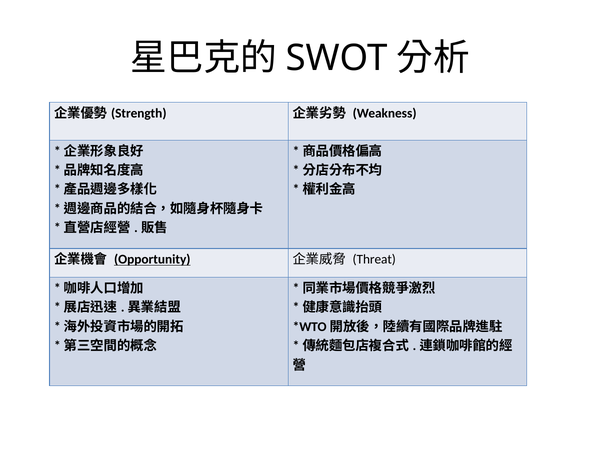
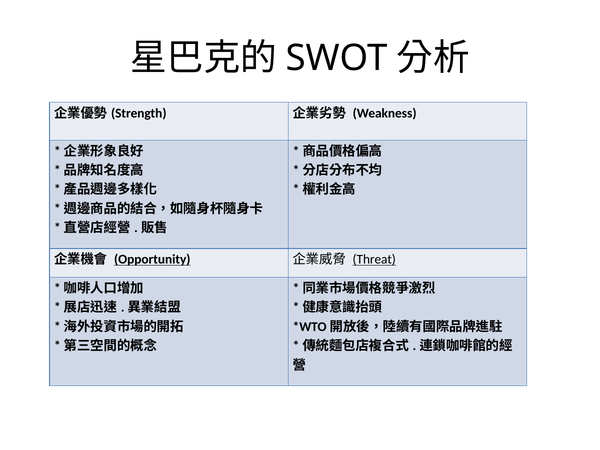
Threat underline: none -> present (374, 259)
